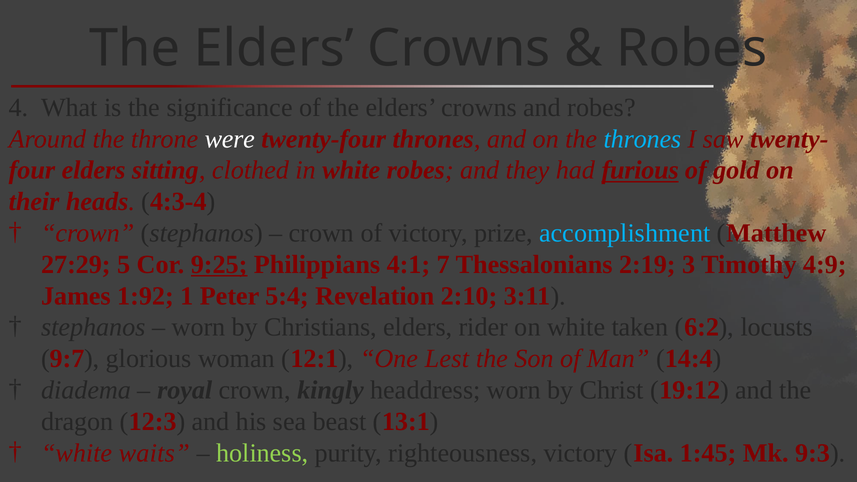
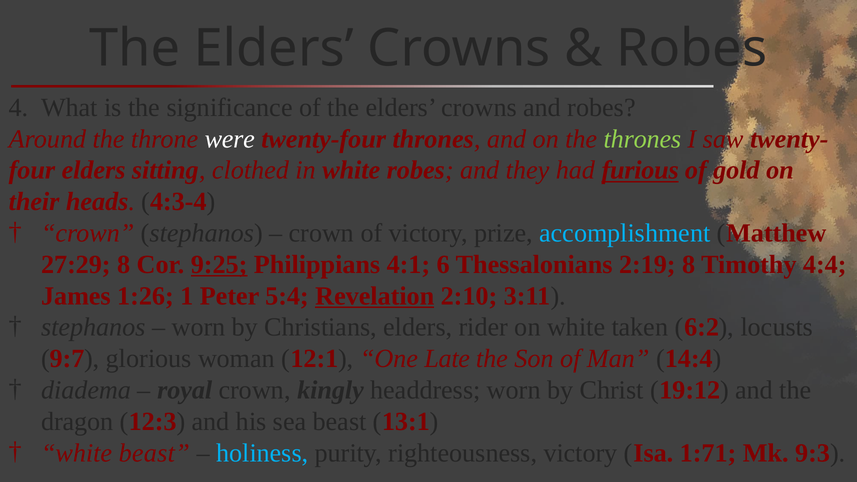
thrones colour: light blue -> light green (642, 139)
27:29 5: 5 -> 8 (124, 265)
7: 7 -> 6 (443, 265)
2:19 3: 3 -> 8 (689, 265)
4:9: 4:9 -> 4:4 (825, 265)
1:92: 1:92 -> 1:26 (145, 296)
Revelation underline: none -> present (375, 296)
Lest: Lest -> Late (447, 359)
white waits: waits -> beast (154, 453)
holiness colour: light green -> light blue (262, 453)
1:45: 1:45 -> 1:71 (708, 453)
